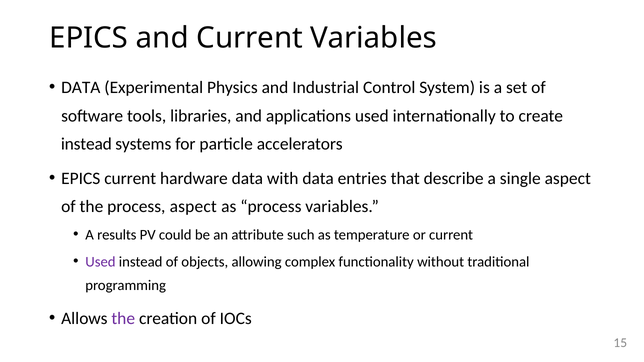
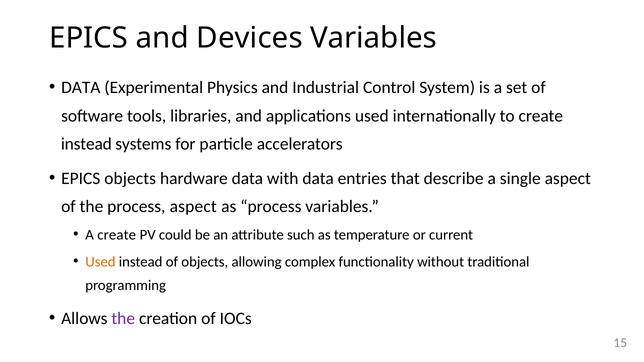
and Current: Current -> Devices (250, 38)
EPICS current: current -> objects (130, 178)
A results: results -> create (117, 235)
Used colour: purple -> orange (100, 262)
